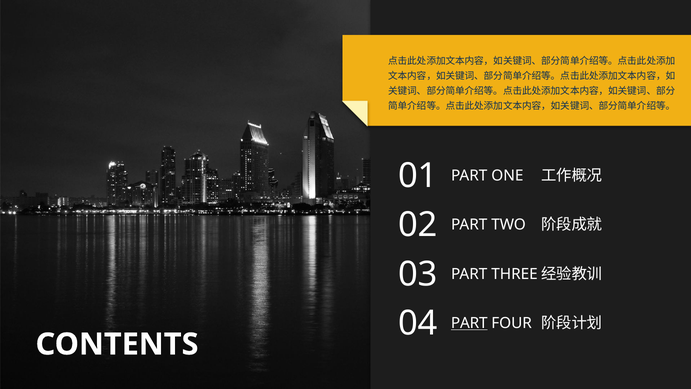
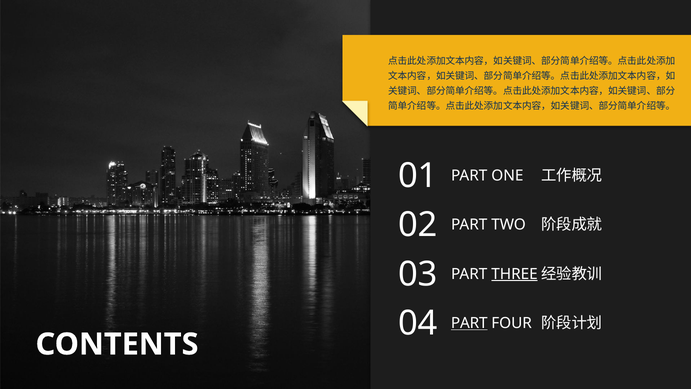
THREE underline: none -> present (514, 274)
